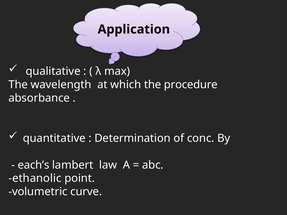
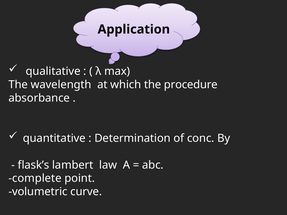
each’s: each’s -> flask’s (34, 165)
ethanolic: ethanolic -> complete (35, 179)
